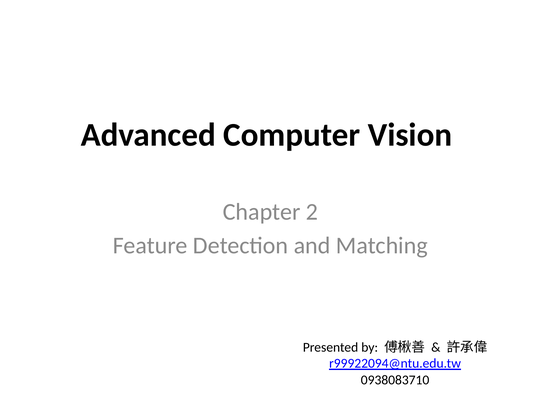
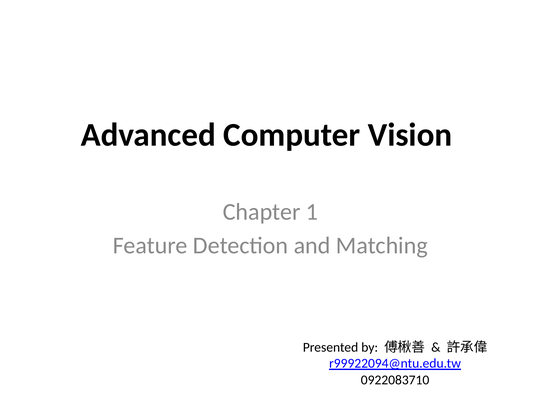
2: 2 -> 1 (312, 212)
0938083710: 0938083710 -> 0922083710 (395, 380)
